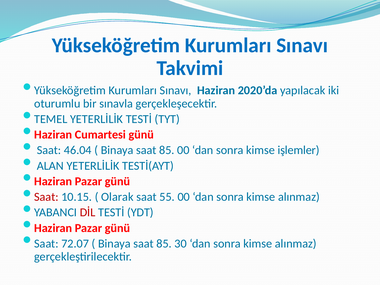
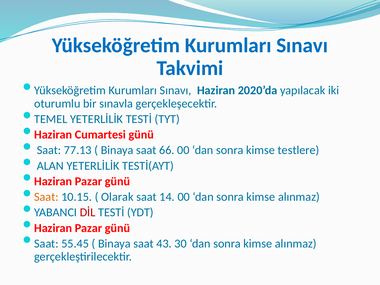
46.04: 46.04 -> 77.13 (78, 150)
85: 85 -> 66 (167, 150)
işlemler: işlemler -> testlere (299, 150)
Saat colour: red -> orange (46, 197)
55: 55 -> 14 (167, 197)
72.07: 72.07 -> 55.45 (75, 244)
85: 85 -> 43 (164, 244)
